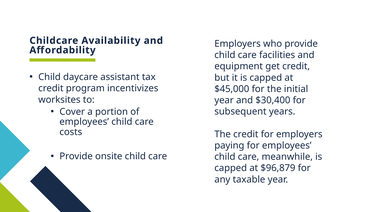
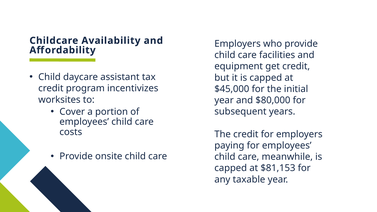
$30,400: $30,400 -> $80,000 (273, 100)
$96,879: $96,879 -> $81,153 (278, 168)
